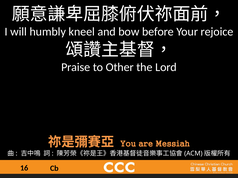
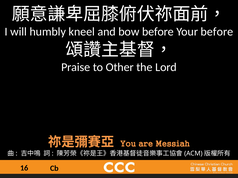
Your rejoice: rejoice -> before (217, 32)
